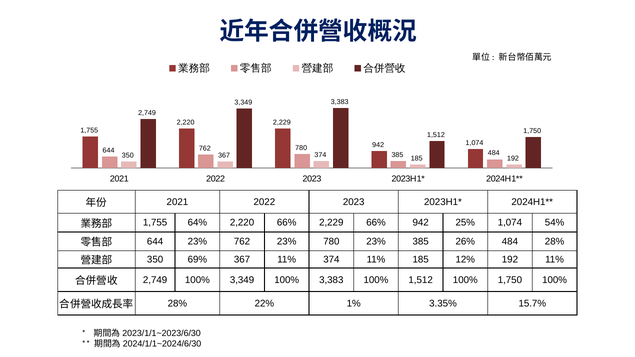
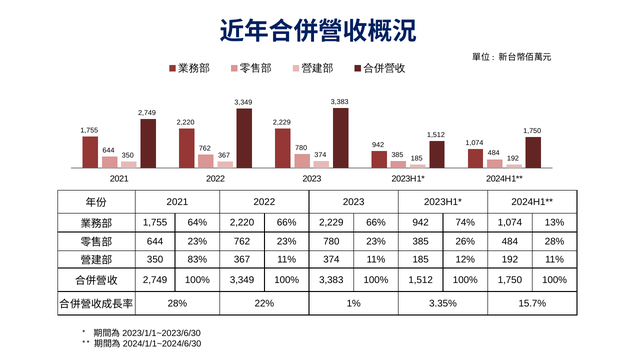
25%: 25% -> 74% (465, 223)
54%: 54% -> 13% (555, 223)
69%: 69% -> 83% (197, 260)
